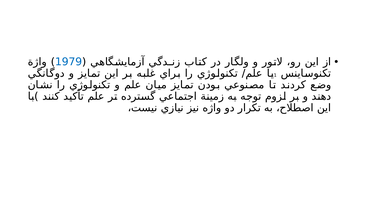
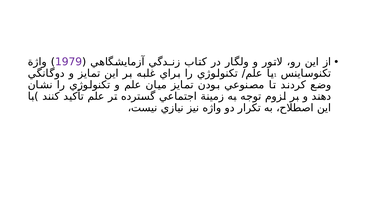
1979 colour: blue -> purple (69, 62)
